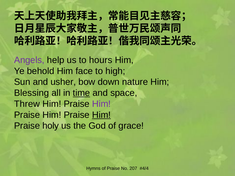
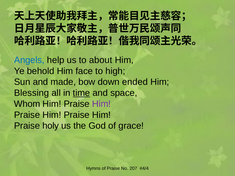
Angels colour: purple -> blue (29, 60)
hours: hours -> about (101, 60)
usher: usher -> made (63, 82)
nature: nature -> ended (135, 82)
Threw: Threw -> Whom (27, 104)
Him underline: present -> none (101, 115)
